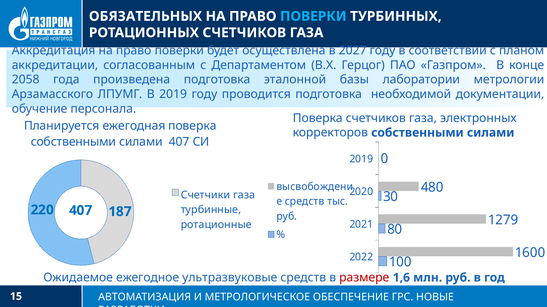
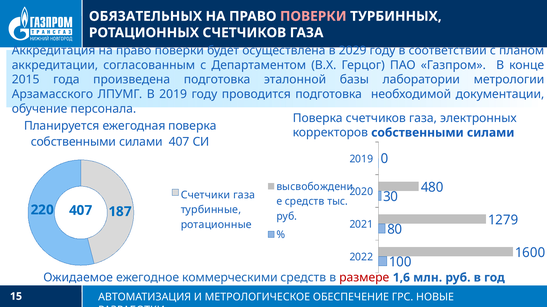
ПОВЕРКИ colour: light blue -> pink (313, 16)
2027: 2027 -> 2029 (353, 51)
2058: 2058 -> 2015 (26, 80)
ультразвуковые: ультразвуковые -> коммерческими (230, 278)
